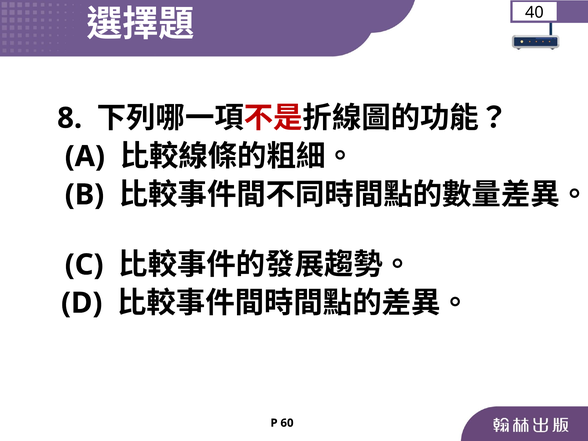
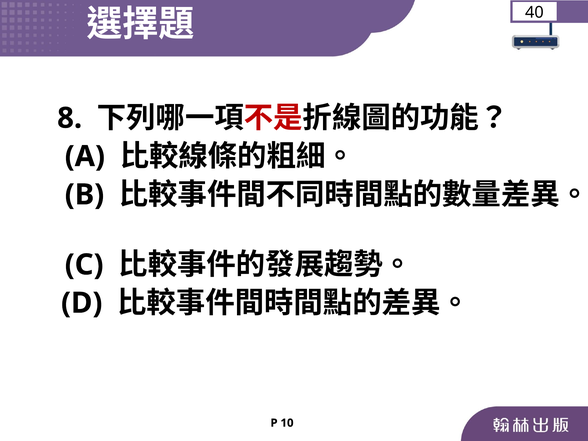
60: 60 -> 10 (287, 423)
